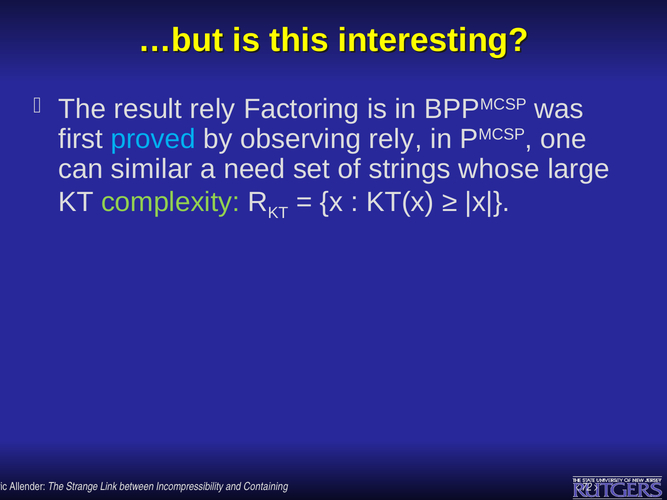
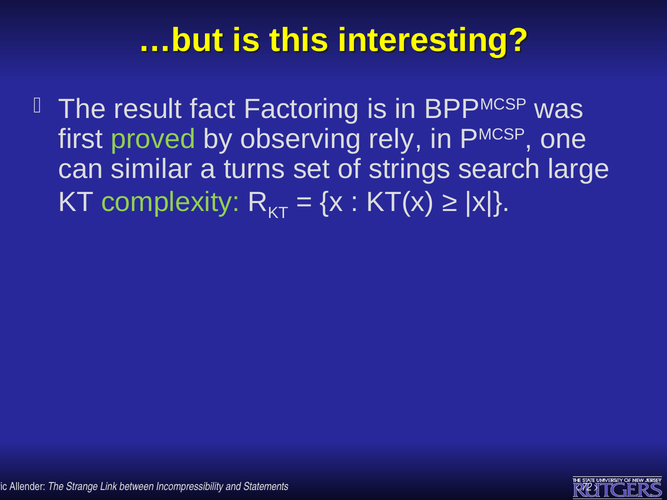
result rely: rely -> fact (213, 109)
proved colour: light blue -> light green (153, 139)
need: need -> turns (254, 169)
whose: whose -> search (499, 169)
Containing: Containing -> Statements (266, 487)
